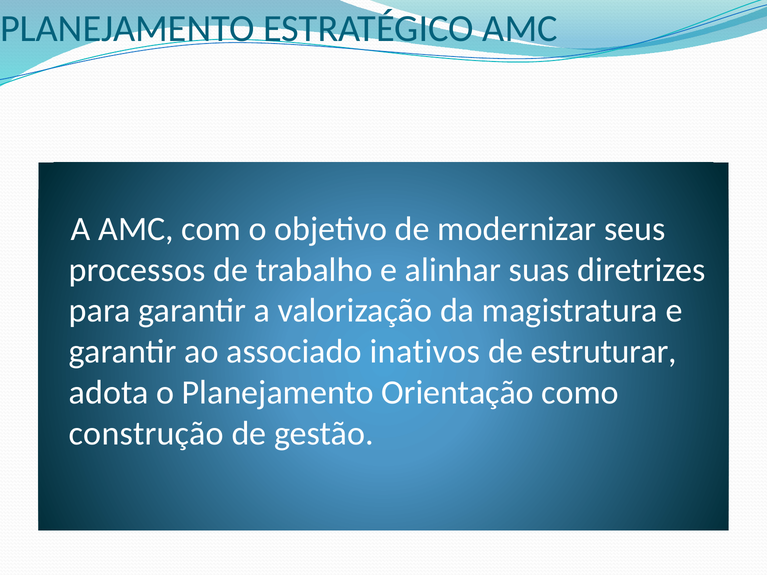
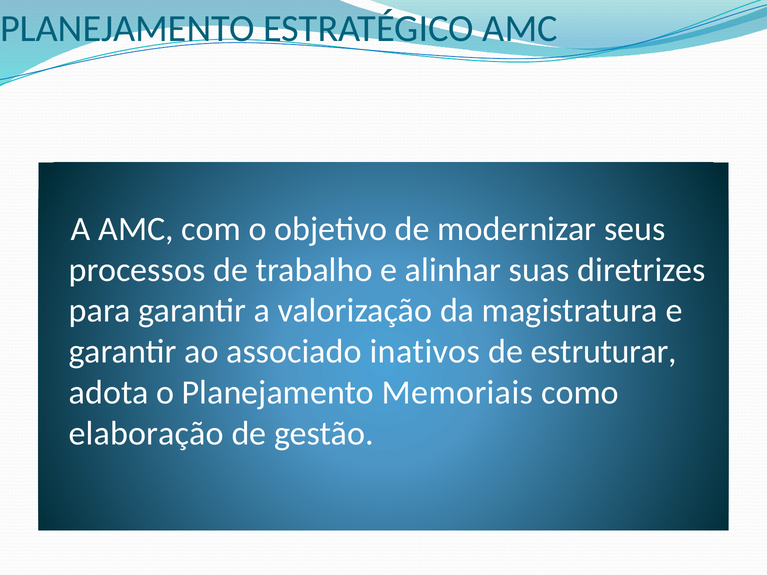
Orientação: Orientação -> Memoriais (457, 393)
construção: construção -> elaboração (146, 434)
